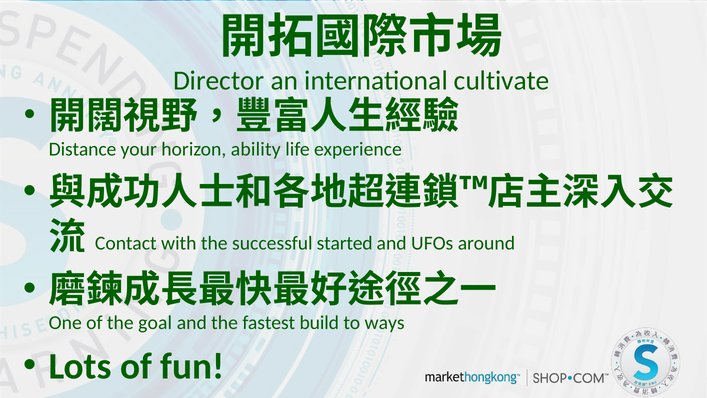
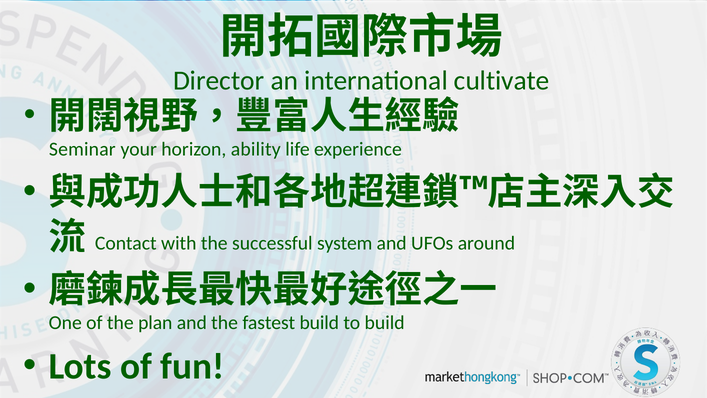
Distance: Distance -> Seminar (82, 149)
started: started -> system (345, 243)
goal: goal -> plan (155, 323)
to ways: ways -> build (385, 323)
